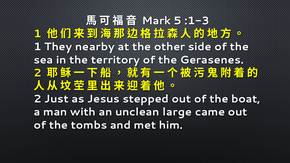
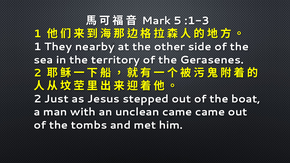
unclean large: large -> came (177, 112)
